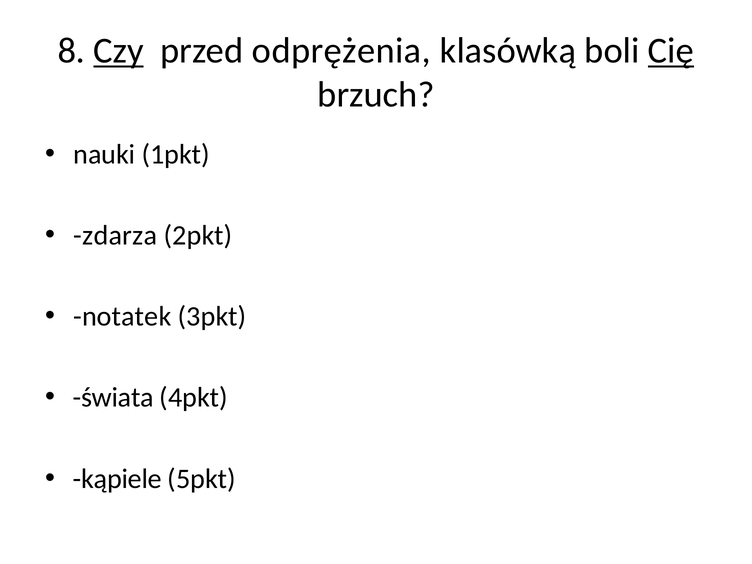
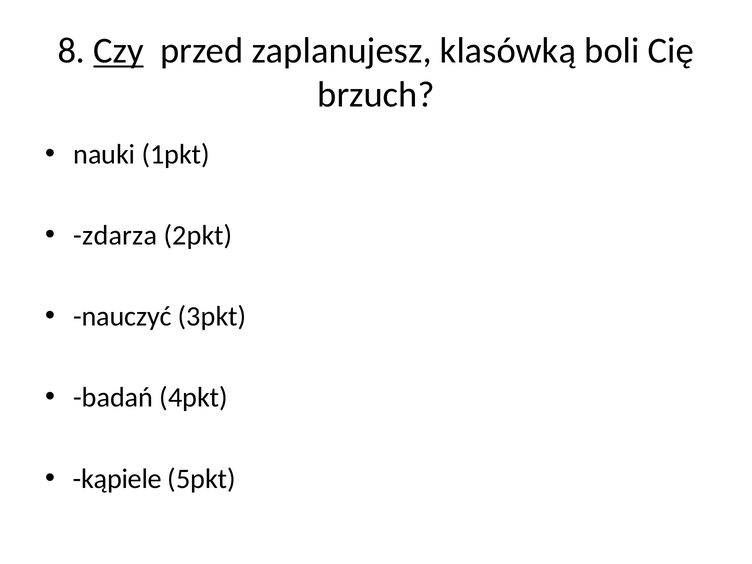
odprężenia: odprężenia -> zaplanujesz (342, 51)
Cię underline: present -> none (671, 51)
notatek: notatek -> nauczyć (122, 317)
świata: świata -> badań (113, 398)
